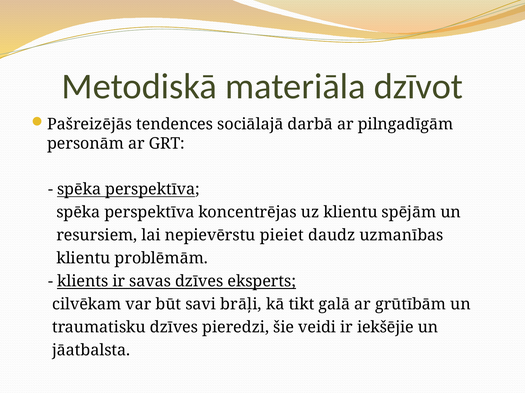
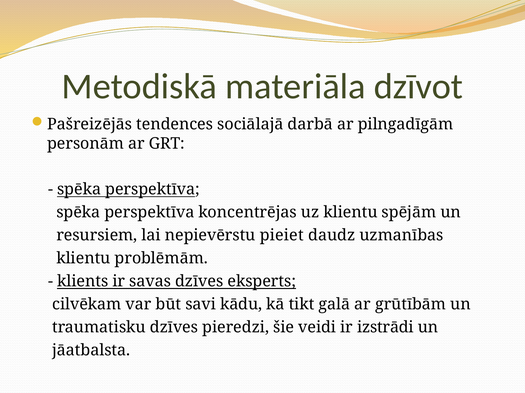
brāļi: brāļi -> kādu (241, 305)
iekšējie: iekšējie -> izstrādi (385, 328)
